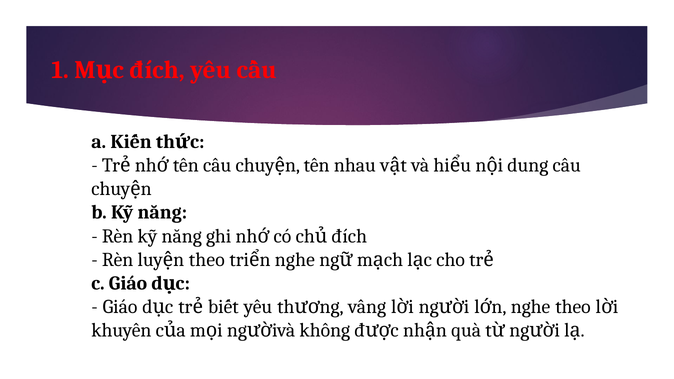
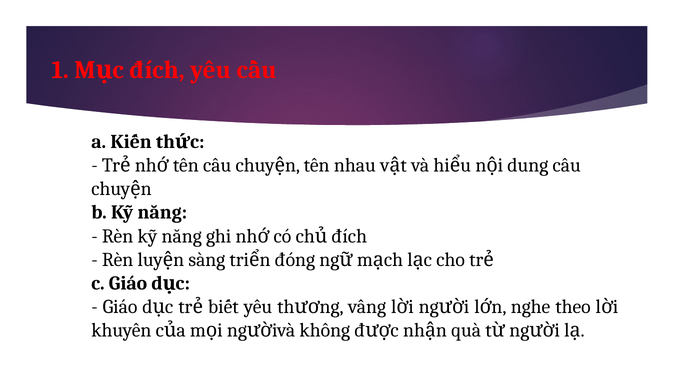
theo: theo -> sàng (207, 260)
nghe: nghe -> đóng (295, 260)
